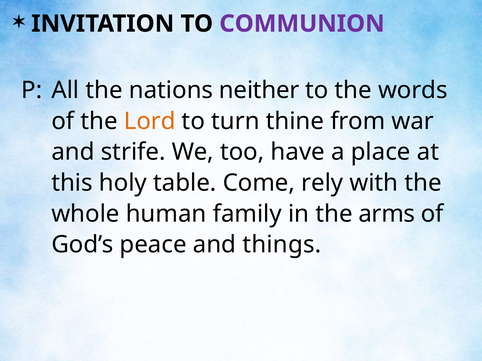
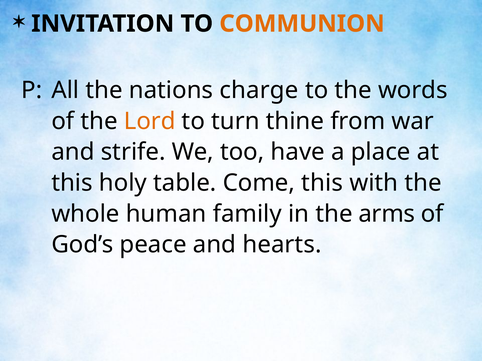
COMMUNION colour: purple -> orange (302, 24)
neither: neither -> charge (259, 90)
Come rely: rely -> this (322, 183)
things: things -> hearts (282, 245)
